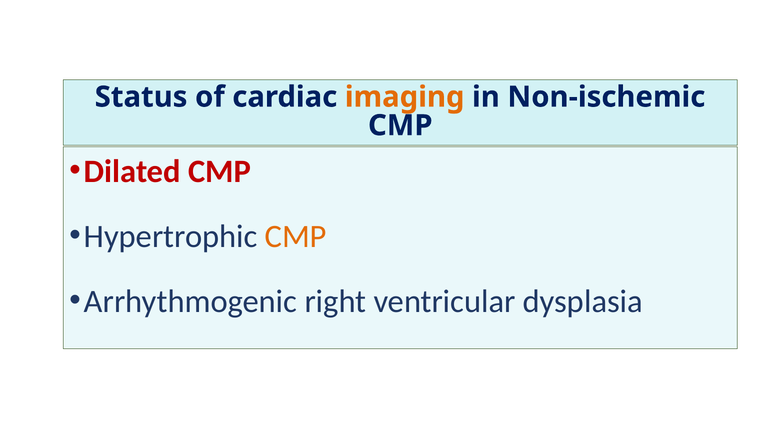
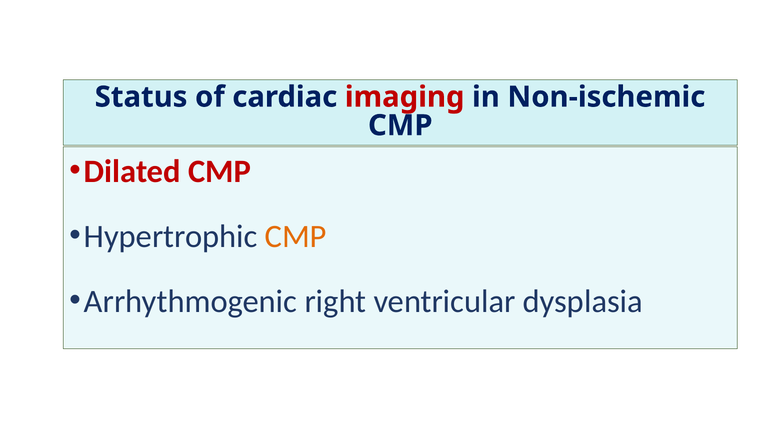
imaging colour: orange -> red (405, 97)
